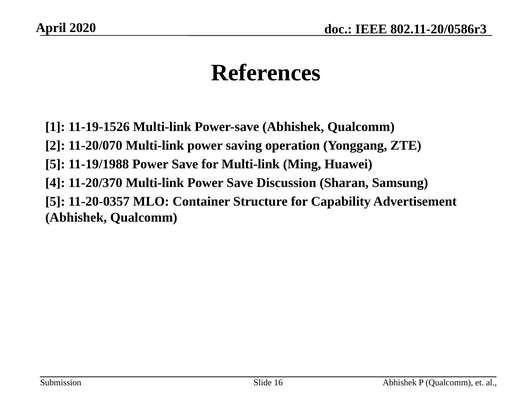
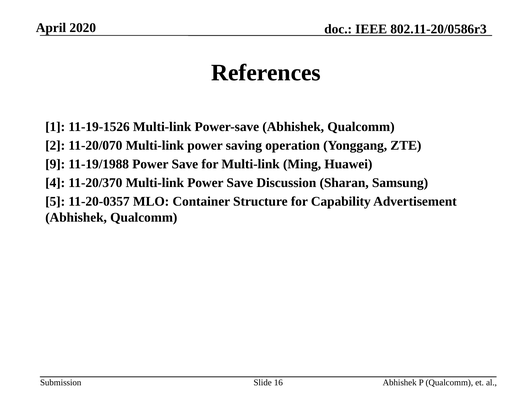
5: 5 -> 9 (55, 164)
